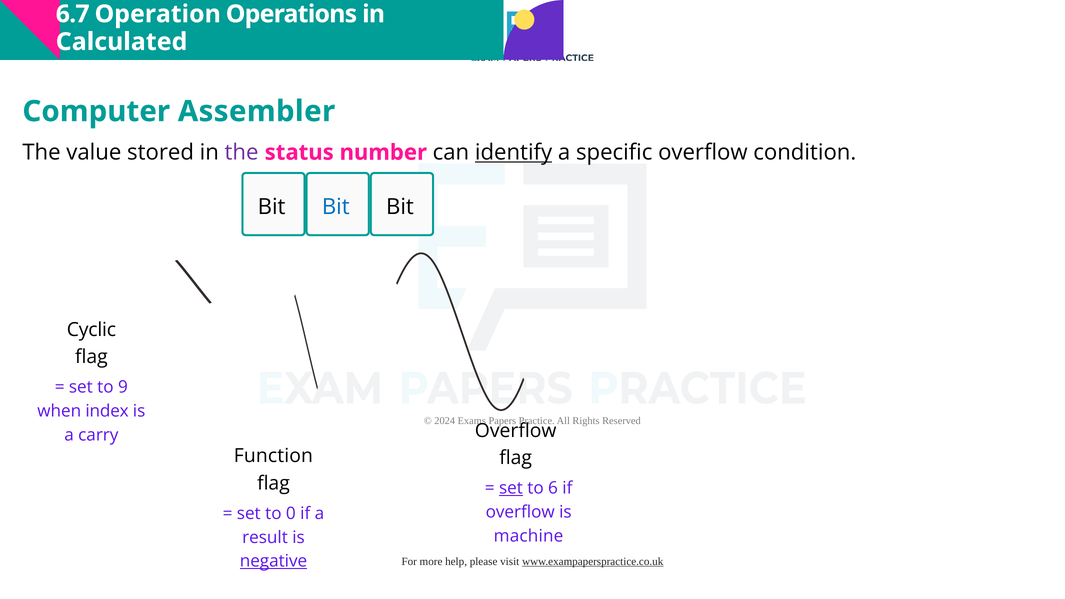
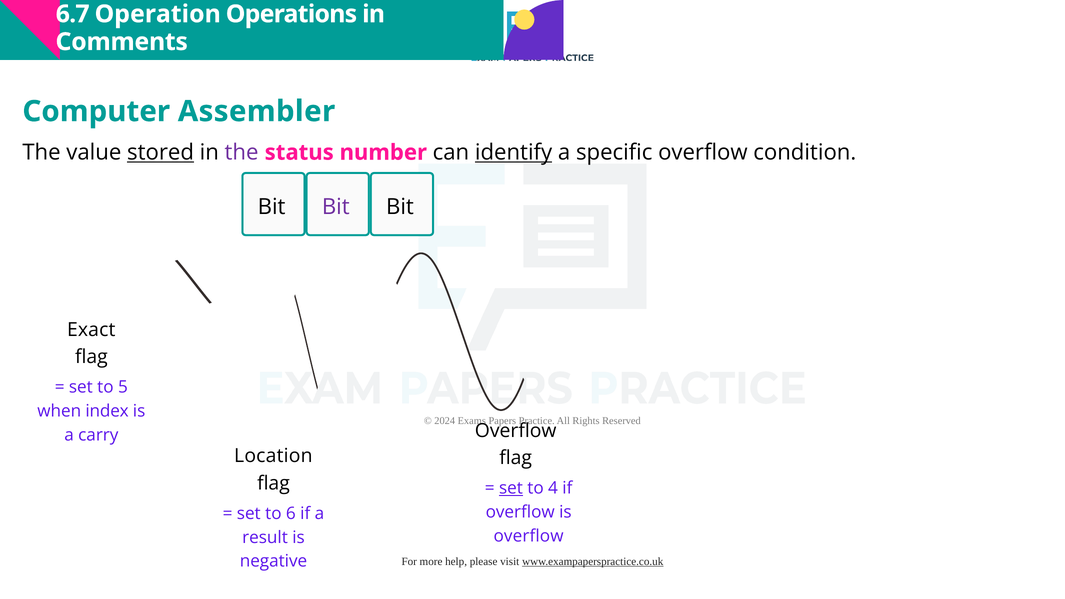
Calculated: Calculated -> Comments (122, 42)
stored underline: none -> present (161, 152)
Bit colour: blue -> purple (336, 207)
Cyclic: Cyclic -> Exact (91, 330)
9: 9 -> 5 (123, 387)
Function: Function -> Location (273, 456)
6: 6 -> 4 (553, 488)
0: 0 -> 6 (291, 513)
machine: machine -> overflow (529, 536)
negative underline: present -> none (273, 561)
